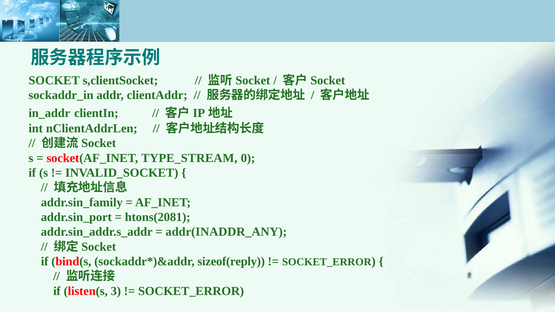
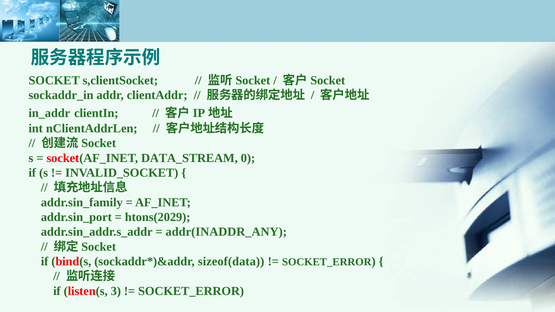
TYPE_STREAM: TYPE_STREAM -> DATA_STREAM (189, 158)
htons(2081: htons(2081 -> htons(2029 (158, 217)
sizeof(reply: sizeof(reply -> sizeof(data (231, 262)
